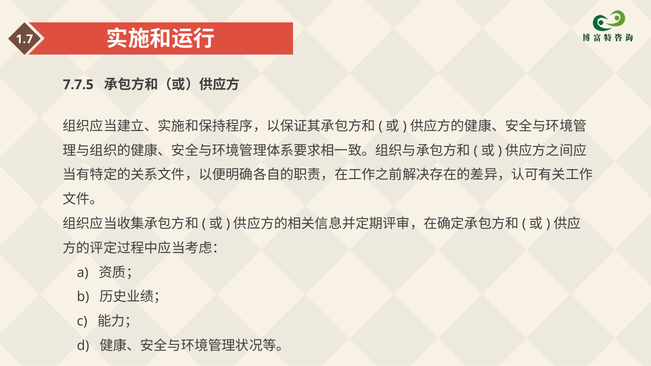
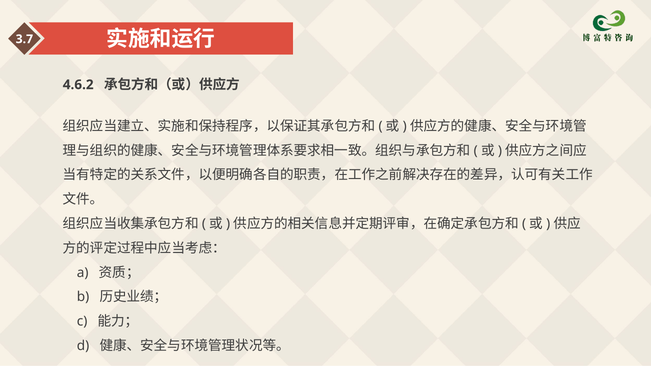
1.7: 1.7 -> 3.7 (24, 39)
7.7.5: 7.7.5 -> 4.6.2 (78, 85)
